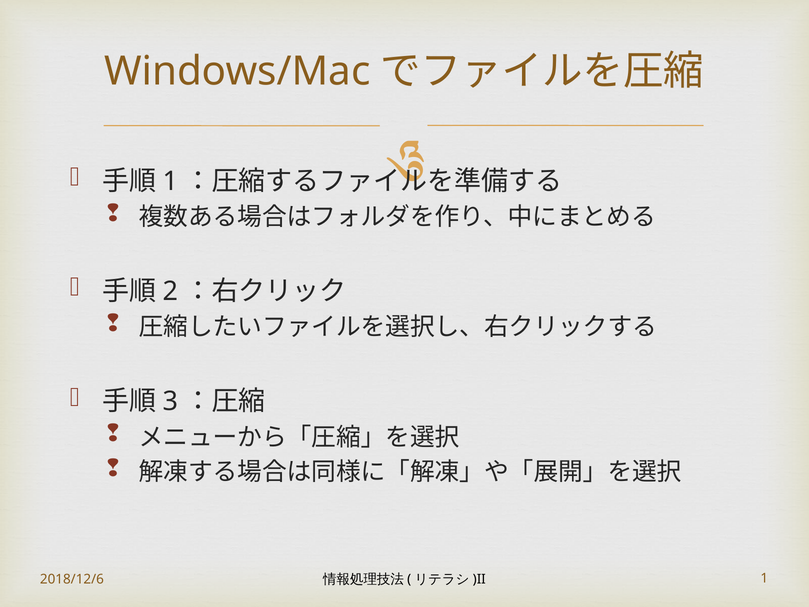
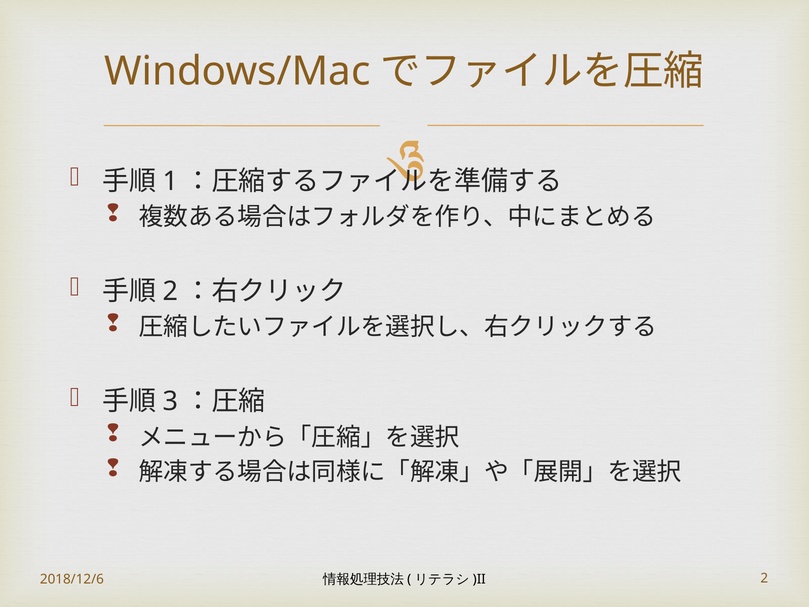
1: 1 -> 2 (764, 578)
